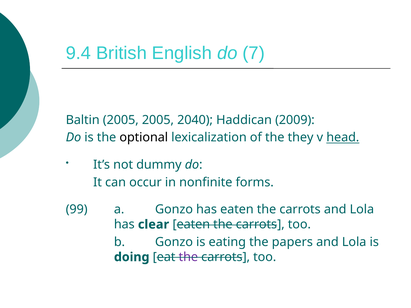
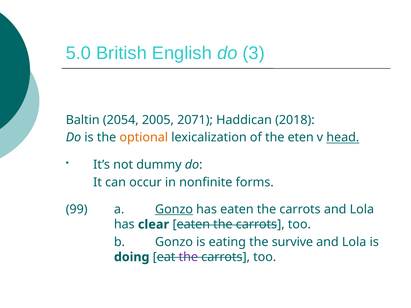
9.4: 9.4 -> 5.0 (78, 53)
7: 7 -> 3 (254, 53)
Baltin 2005: 2005 -> 2054 (121, 120)
2040: 2040 -> 2071 (195, 120)
2009: 2009 -> 2018 (295, 120)
optional colour: black -> orange (144, 138)
they: they -> eten (301, 138)
Gonzo underline: none -> present (174, 210)
papers: papers -> survive (292, 242)
